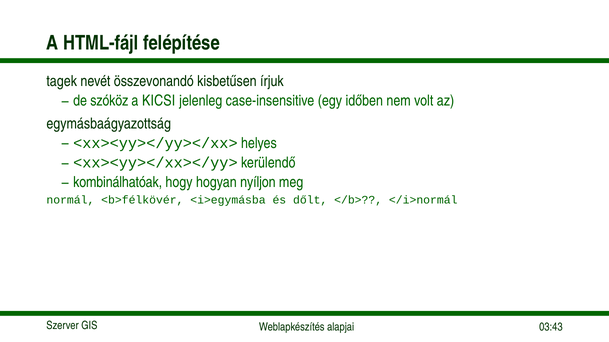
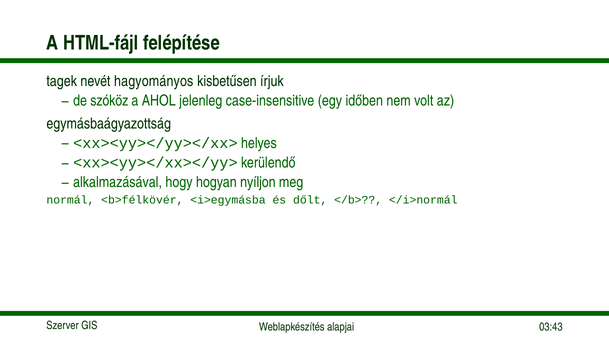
összevonandó: összevonandó -> hagyományos (154, 81)
KICSI: KICSI -> AHOL (159, 101)
kombinálhatóak: kombinálhatóak -> alkalmazásával (118, 183)
